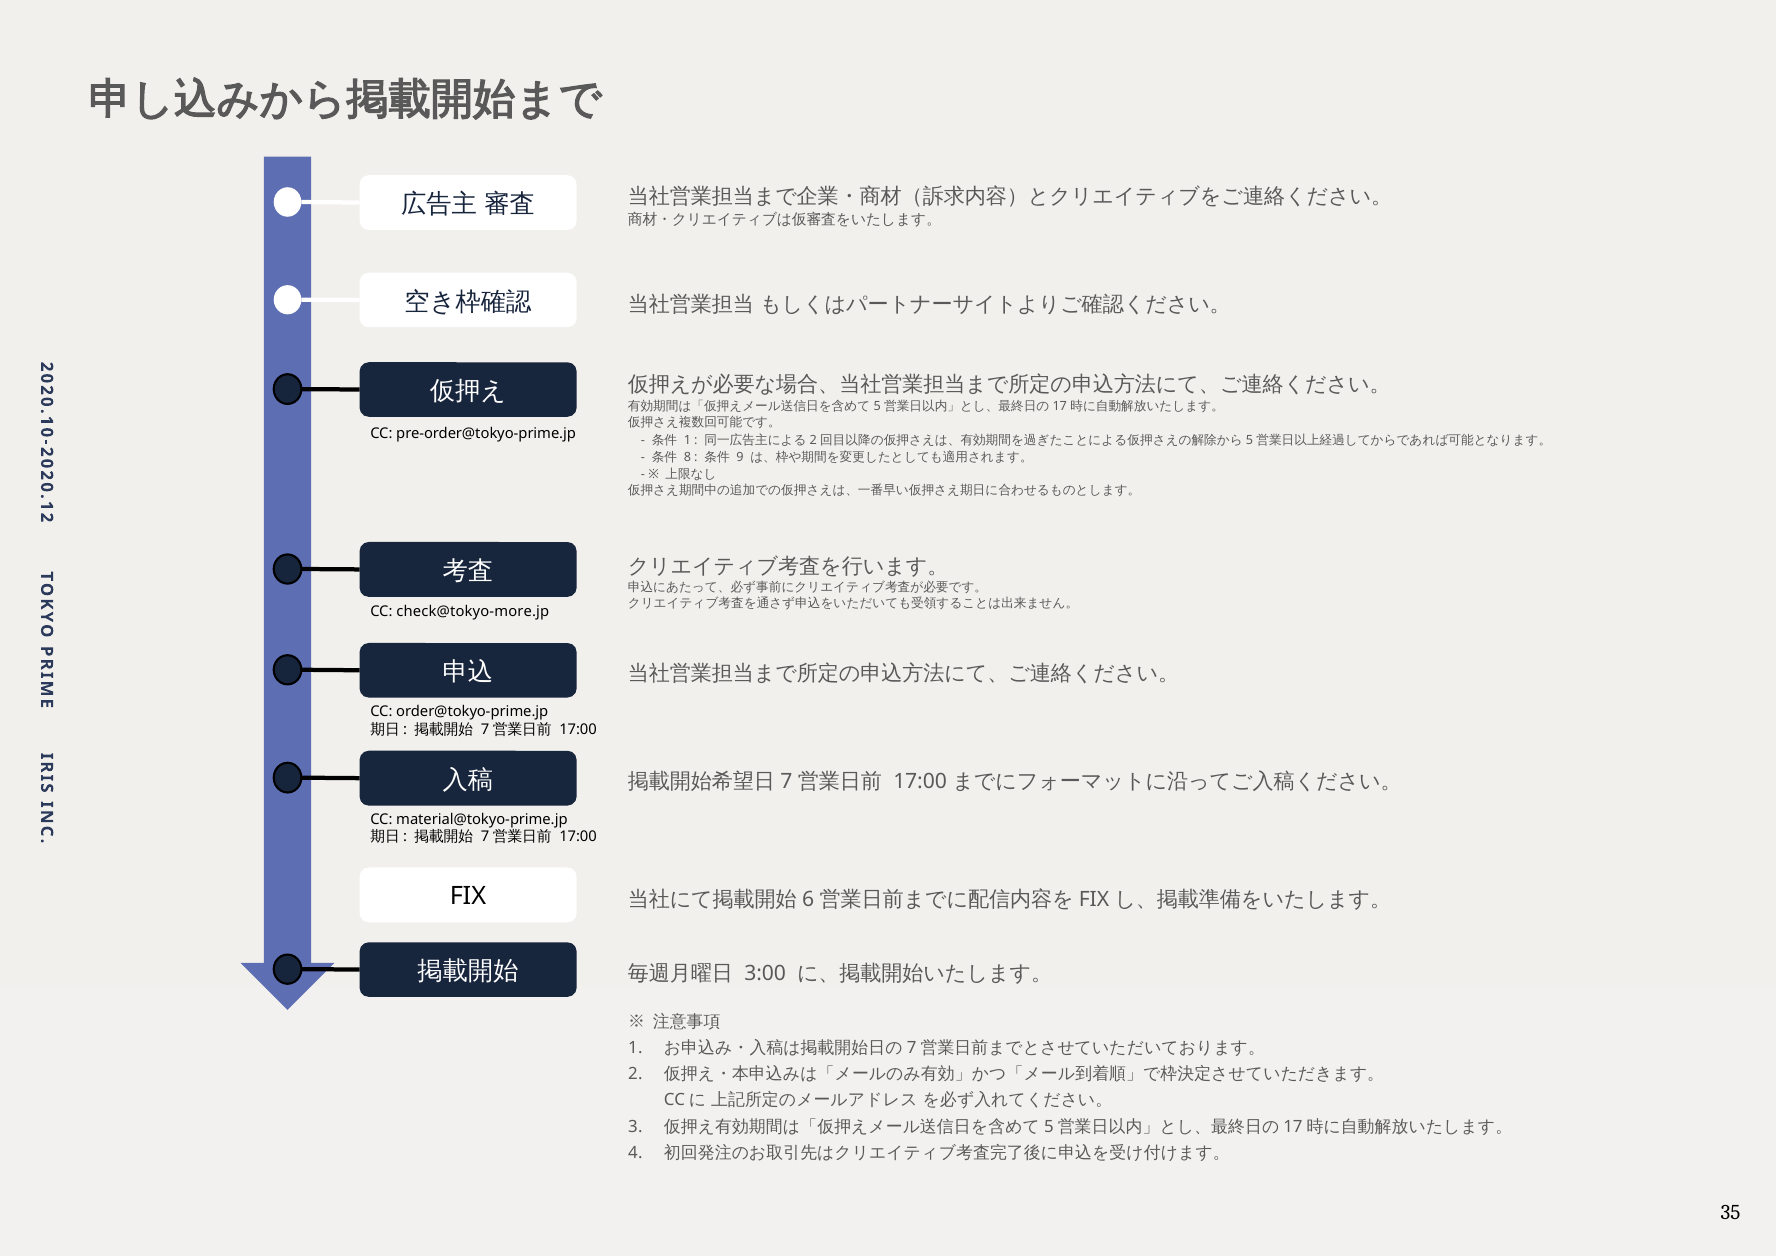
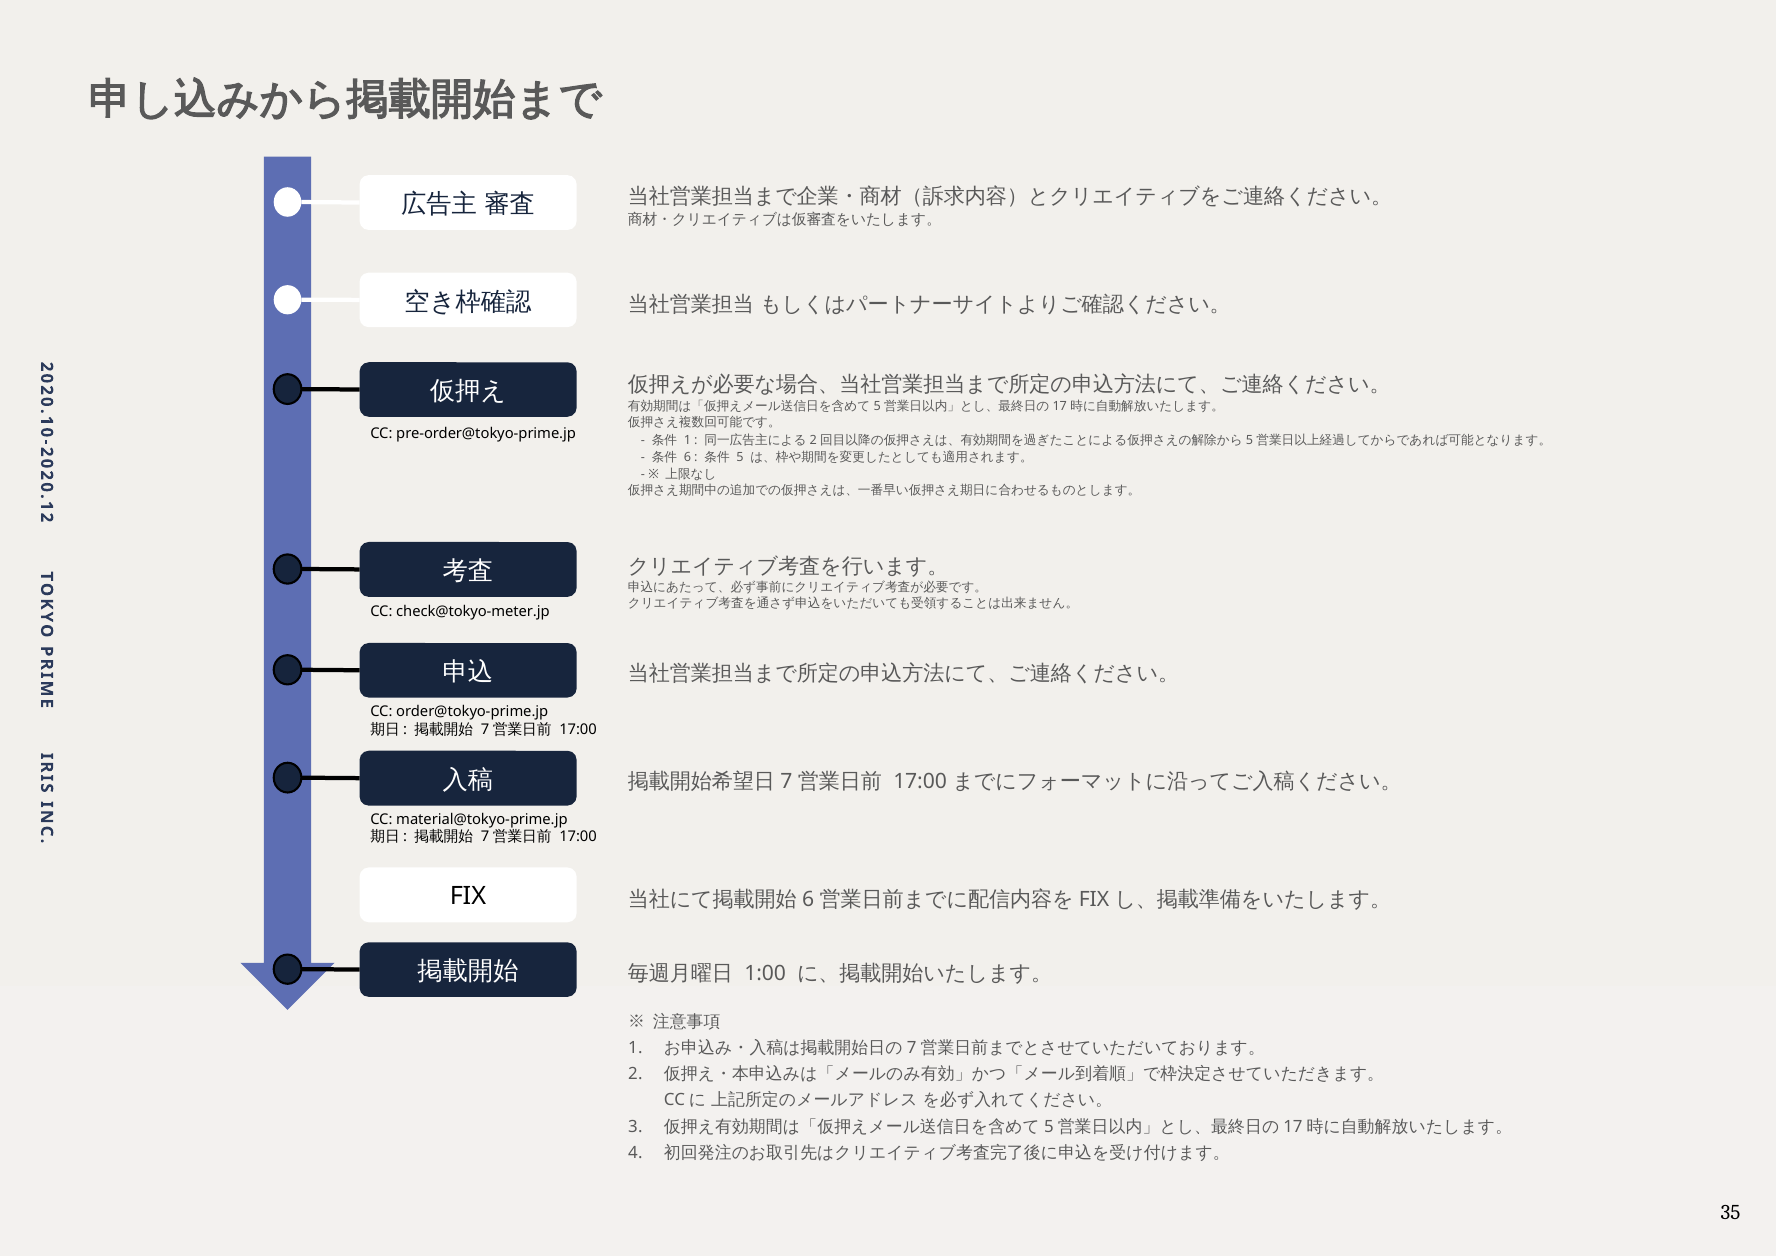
8: 8 -> 6 (687, 457)
9: 9 -> 5 (740, 457)
check@tokyo-more.jp: check@tokyo-more.jp -> check@tokyo-meter.jp (473, 612)
3:00: 3:00 -> 1:00 (765, 973)
